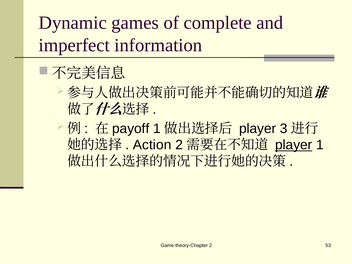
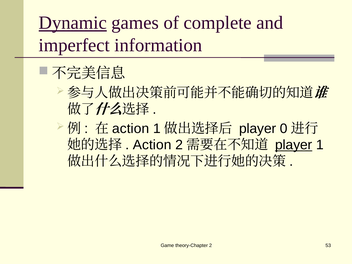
Dynamic underline: none -> present (73, 23)
payoff: payoff -> action (131, 128)
3: 3 -> 0 (284, 128)
